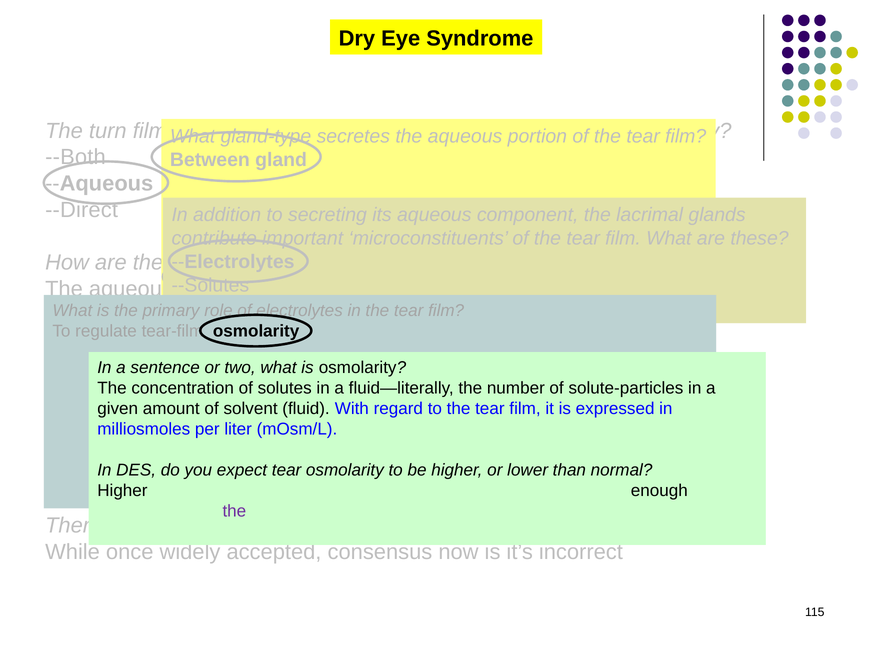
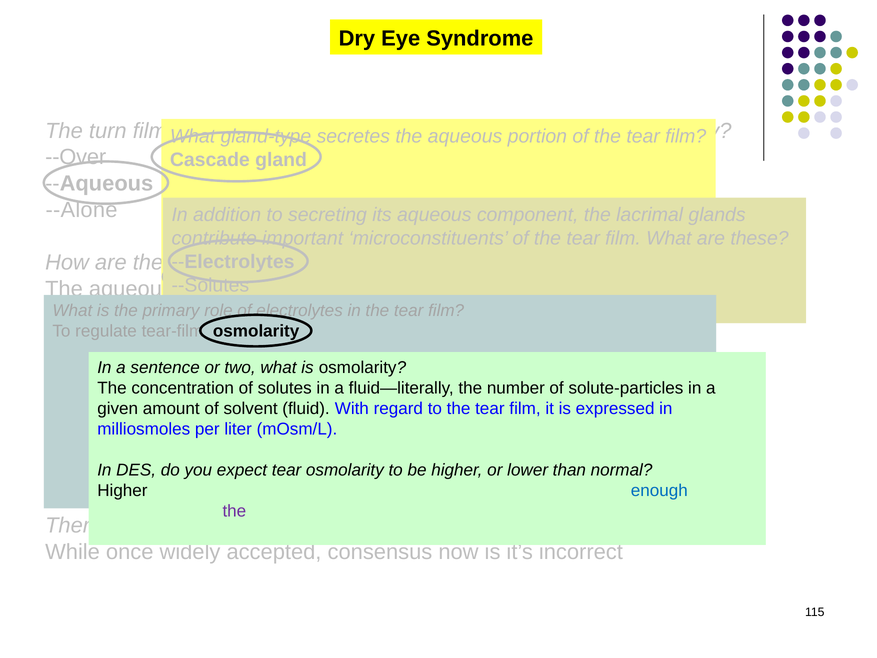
--Both: --Both -> --Over (76, 157)
Between: Between -> Cascade (210, 160)
--Direct: --Direct -> --Alone (82, 210)
enough colour: black -> blue (659, 490)
